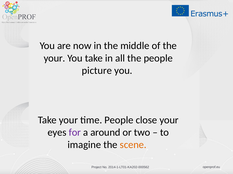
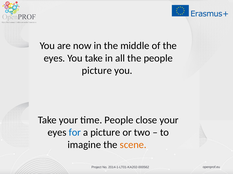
your: your -> eyes (54, 58)
for colour: purple -> blue (75, 133)
a around: around -> picture (105, 133)
